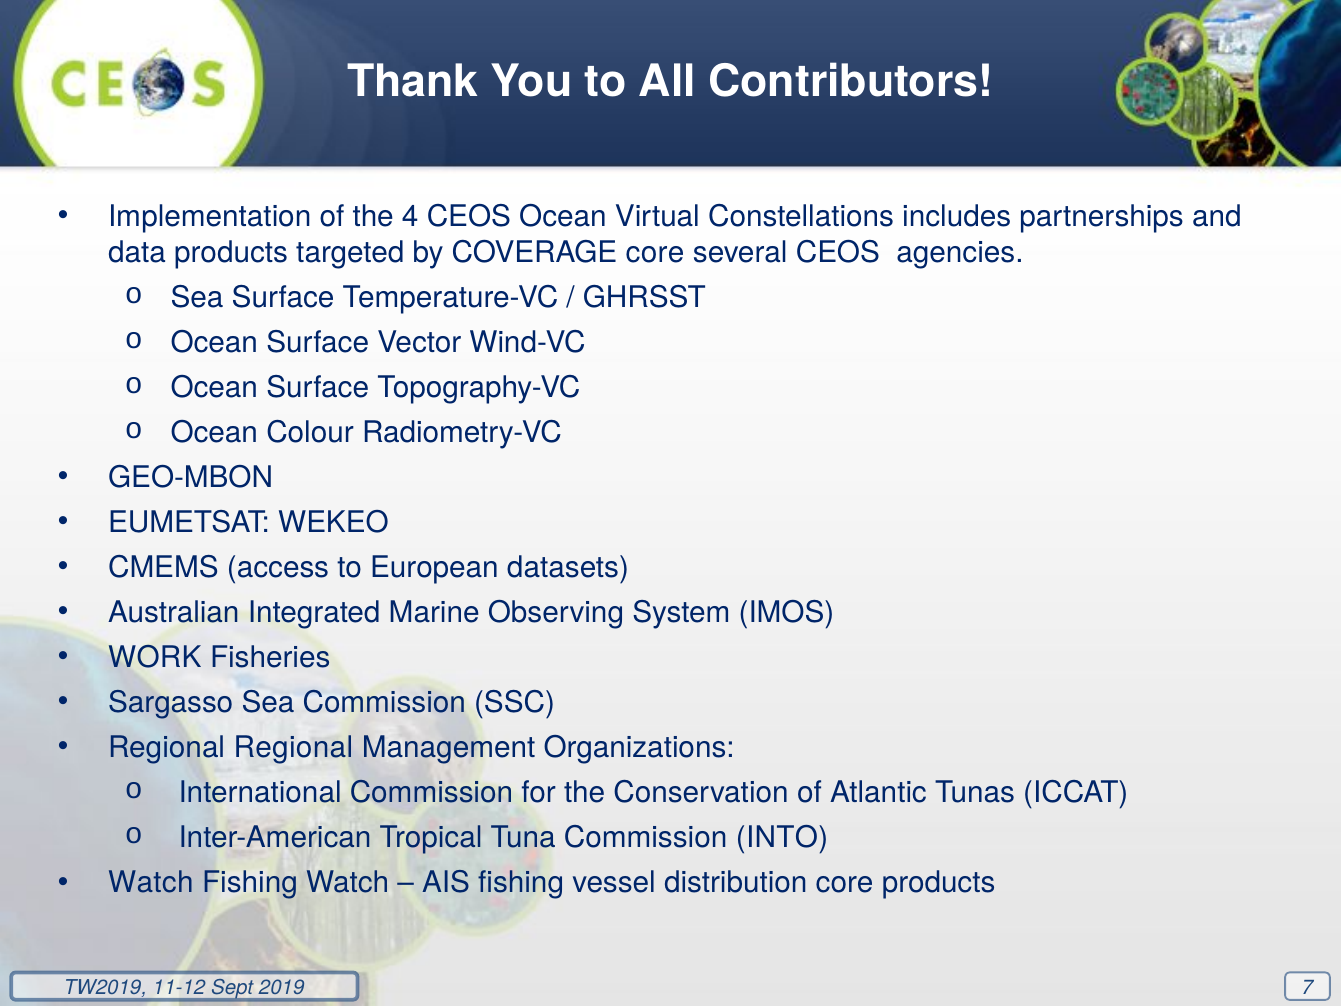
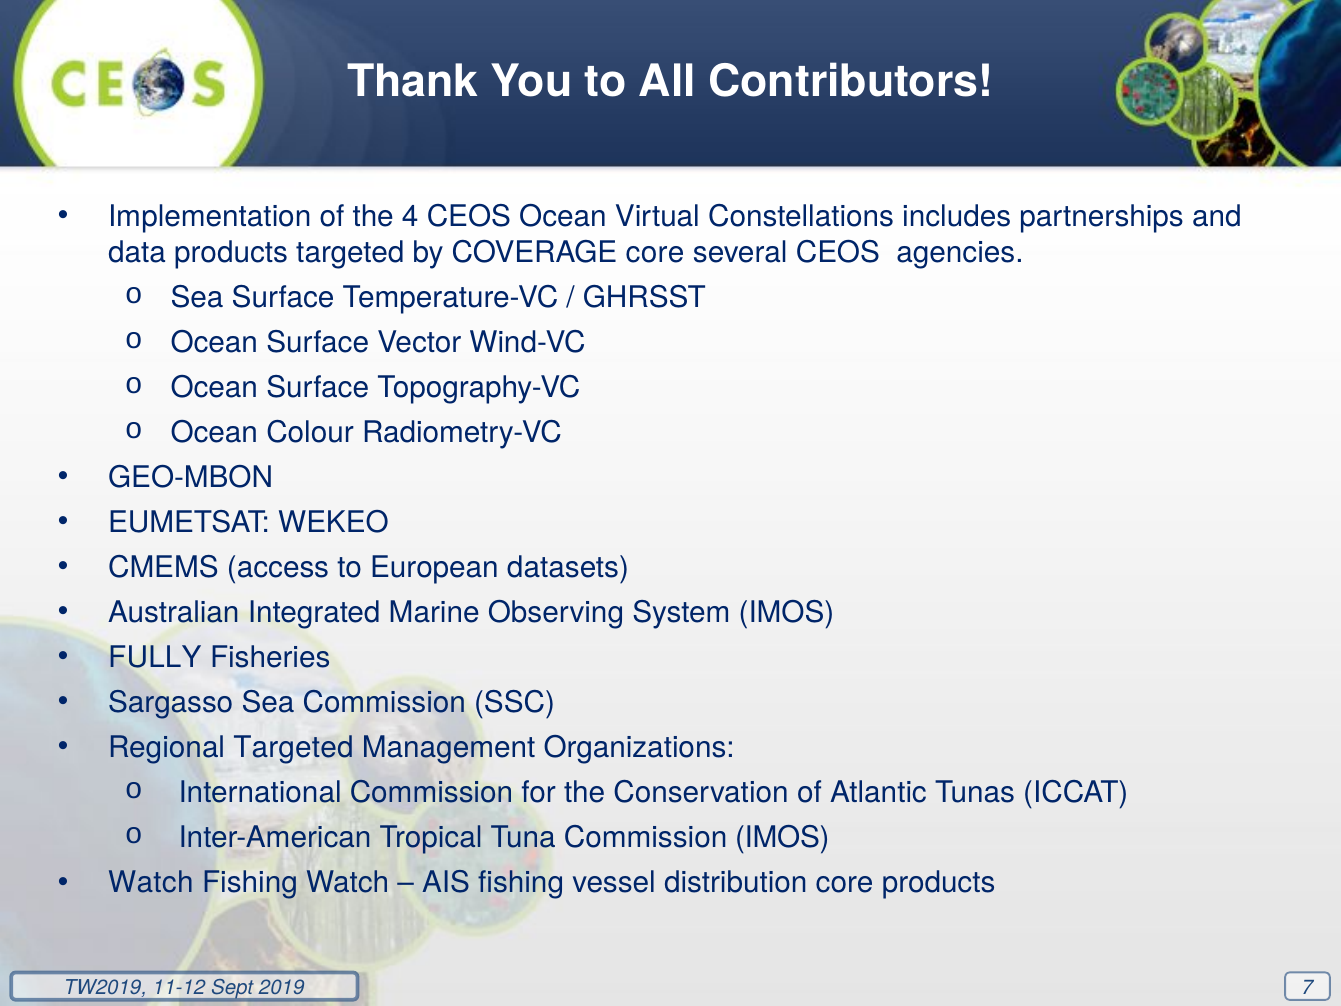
WORK: WORK -> FULLY (155, 658)
Regional Regional: Regional -> Targeted (293, 748)
Commission INTO: INTO -> IMOS (782, 838)
